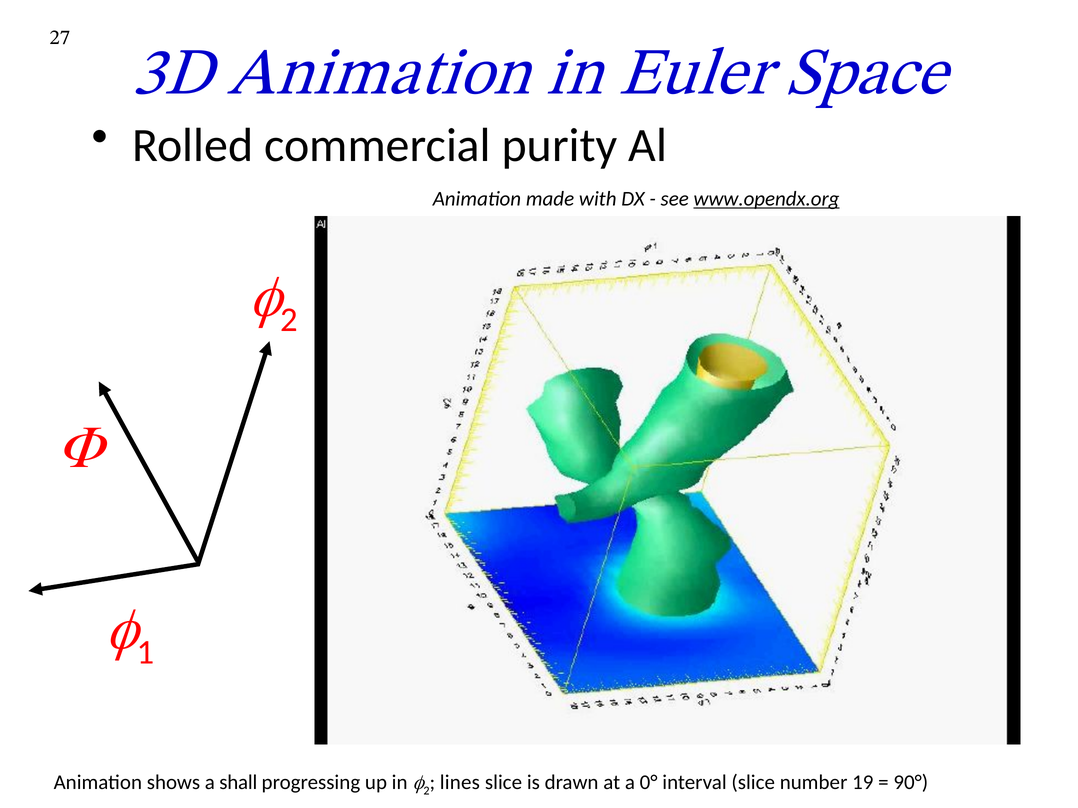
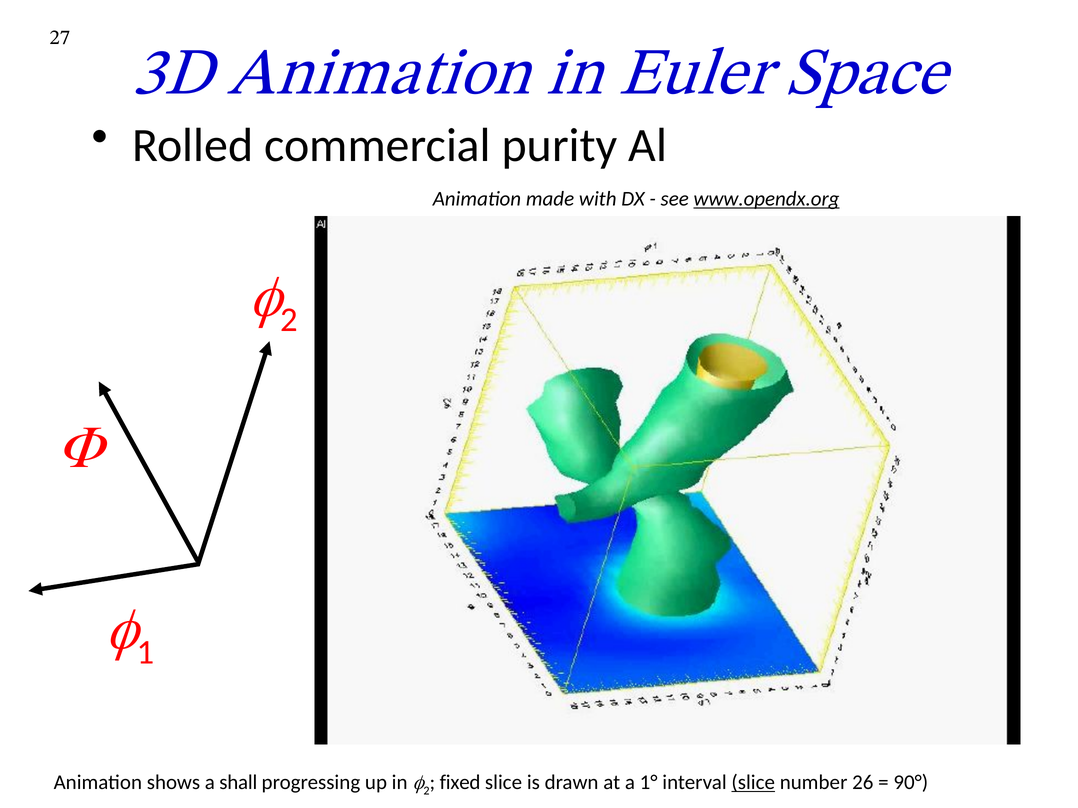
lines: lines -> fixed (460, 783)
0°: 0° -> 1° (649, 783)
slice underline: none -> present (753, 783)
19: 19 -> 26 (863, 783)
